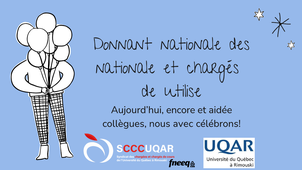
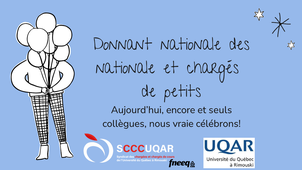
utilise: utilise -> petits (183, 91)
aidée: aidée -> seuls (220, 110)
avec: avec -> vraie (183, 124)
